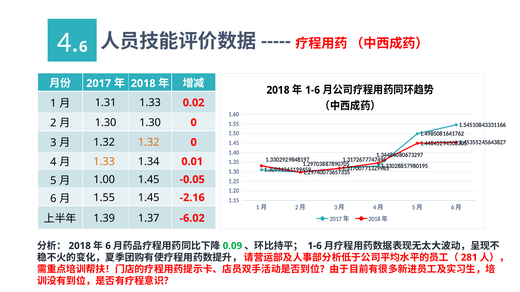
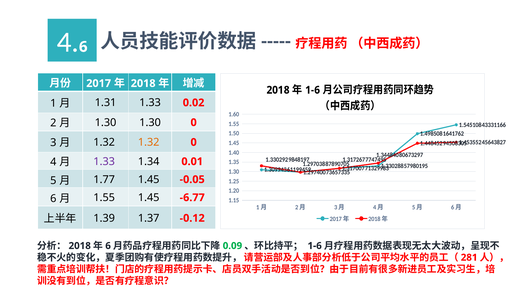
1.33 colour: orange -> purple (104, 162)
1.00: 1.00 -> 1.77 (104, 180)
-2.16: -2.16 -> -6.77 (192, 198)
-6.02: -6.02 -> -0.12 (192, 219)
